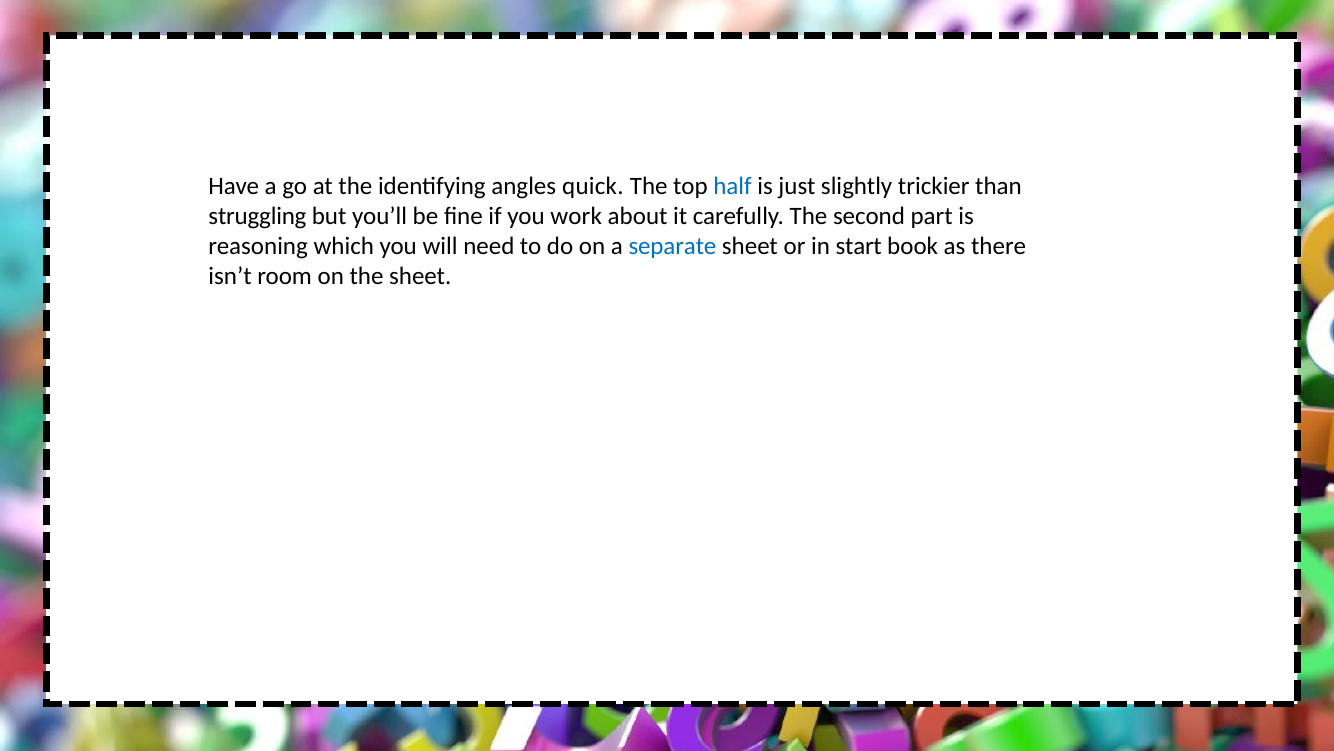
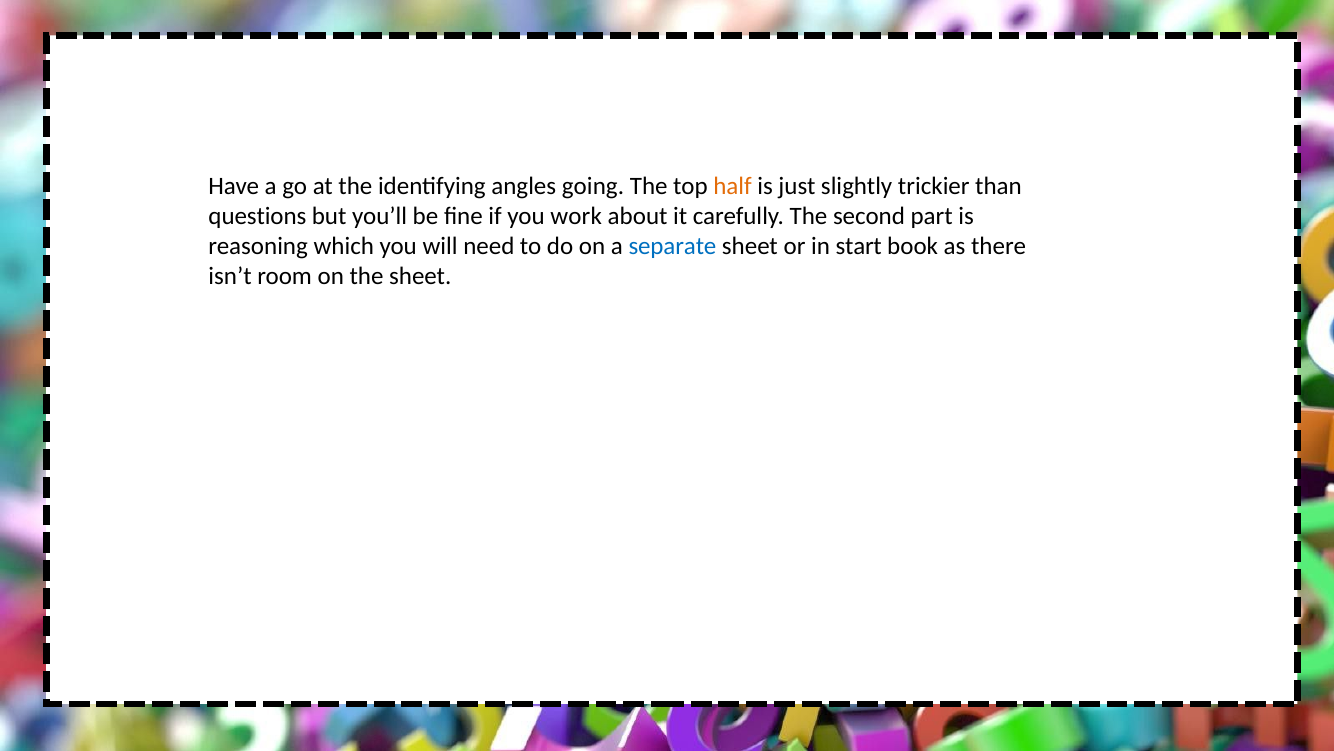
quick: quick -> going (593, 186)
half colour: blue -> orange (733, 186)
struggling: struggling -> questions (257, 216)
